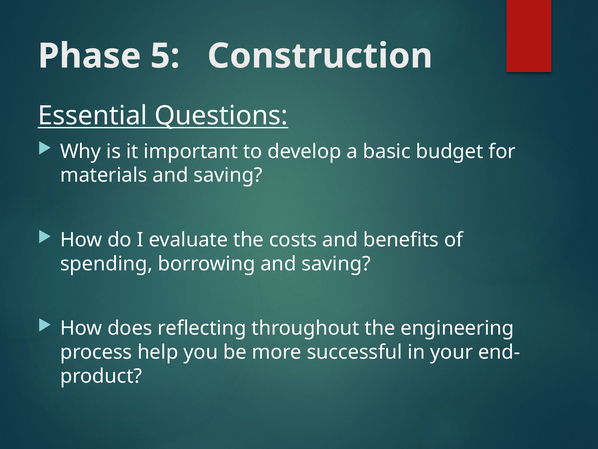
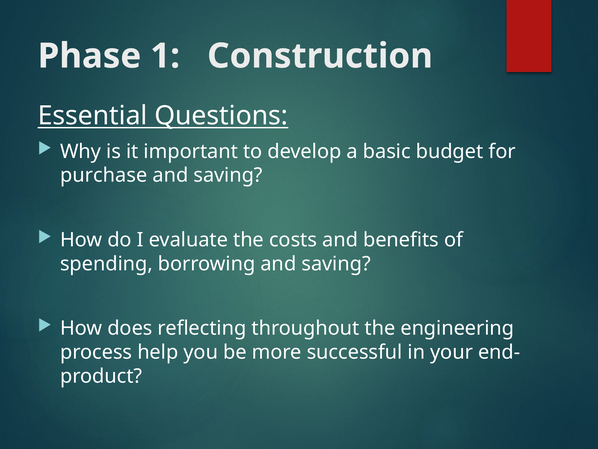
5: 5 -> 1 (165, 56)
materials: materials -> purchase (104, 175)
